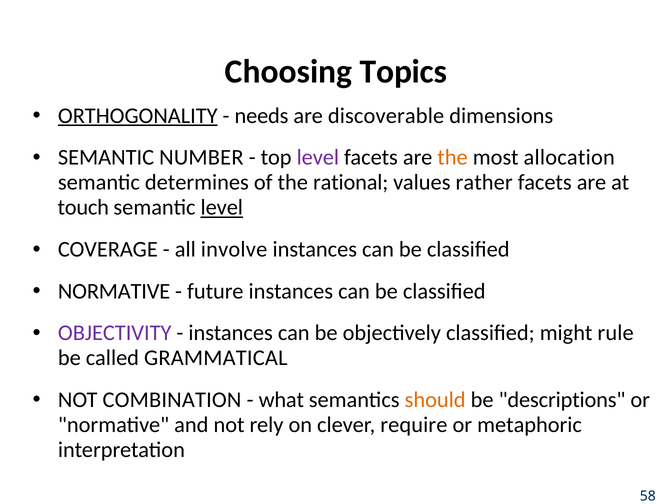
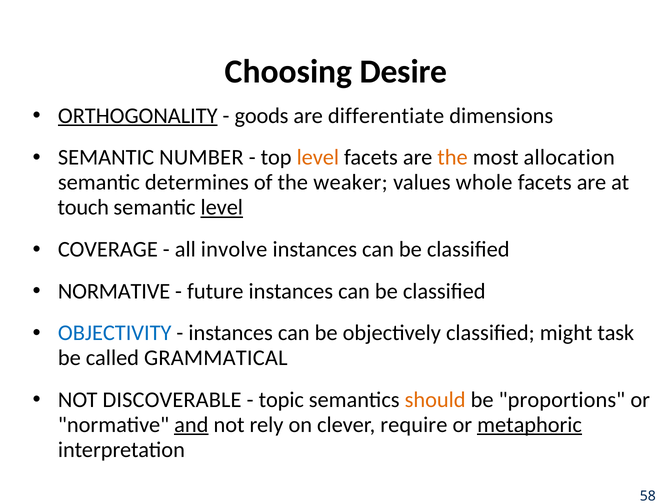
Topics: Topics -> Desire (404, 72)
needs: needs -> goods (262, 116)
discoverable: discoverable -> differentiate (386, 116)
level colour: purple -> orange (318, 158)
rational: rational -> weaker (350, 183)
rather: rather -> whole (484, 183)
OBJECTIVITY colour: purple -> blue (115, 333)
rule: rule -> task (616, 333)
COMBINATION: COMBINATION -> DISCOVERABLE (172, 400)
what: what -> topic (281, 400)
descriptions: descriptions -> proportions (562, 400)
and underline: none -> present (191, 425)
metaphoric underline: none -> present (530, 425)
